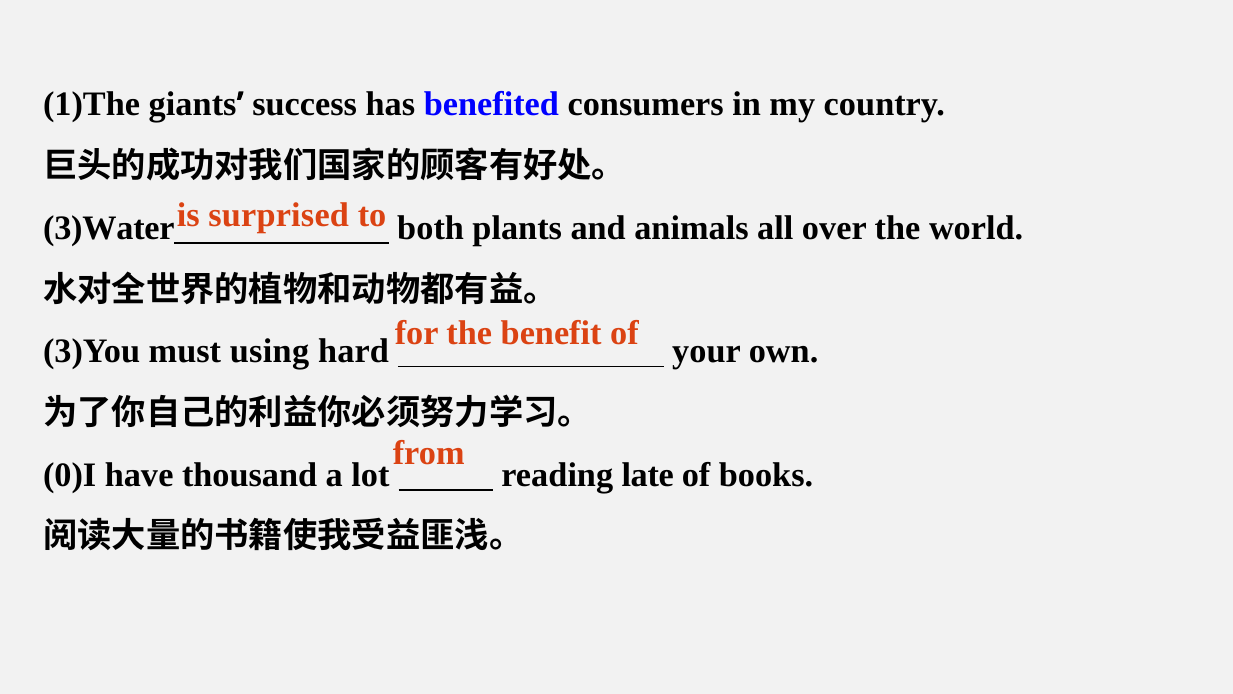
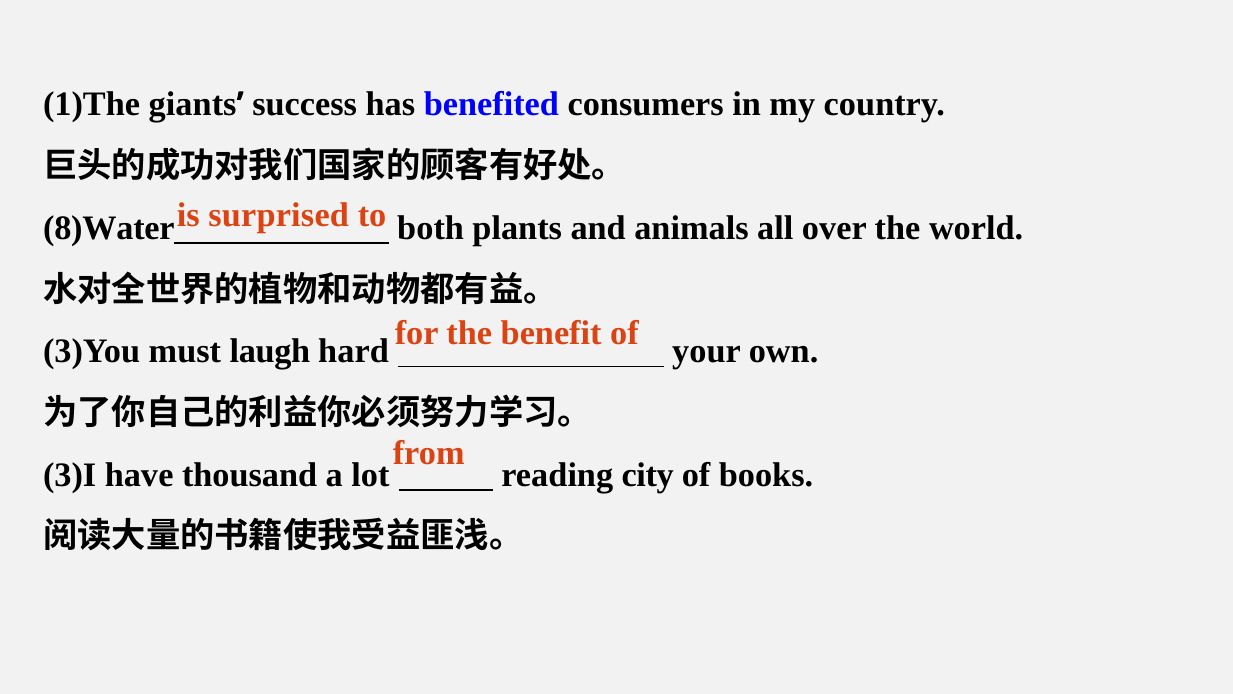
3)Water: 3)Water -> 8)Water (109, 228)
using: using -> laugh (270, 351)
0)I: 0)I -> 3)I (70, 474)
late: late -> city (648, 474)
